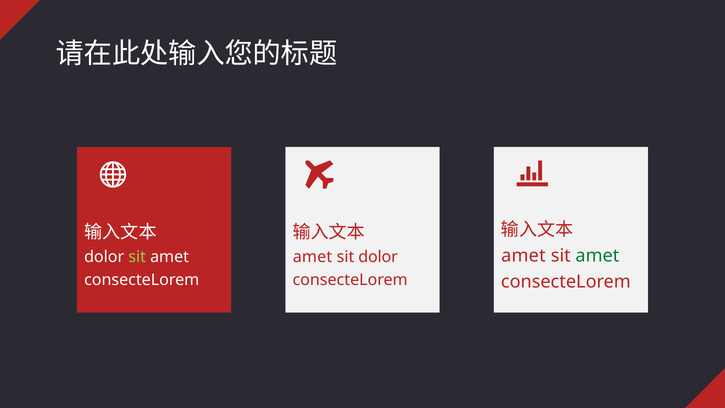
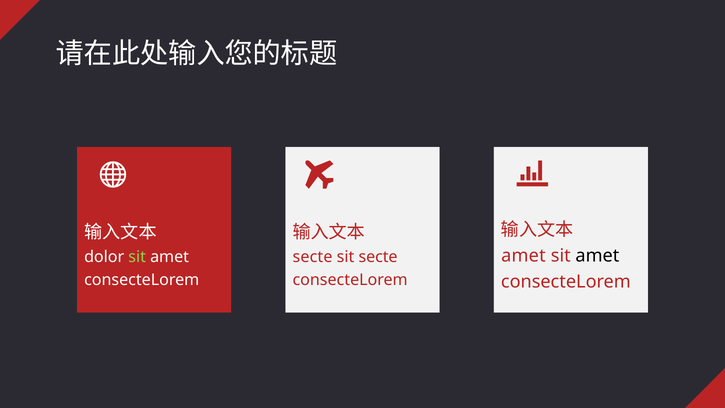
amet colour: green -> black (597, 256)
amet: amet -> secte (313, 257)
sit dolor: dolor -> secte (378, 257)
